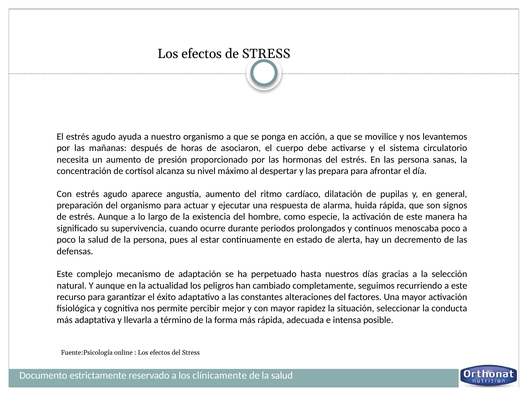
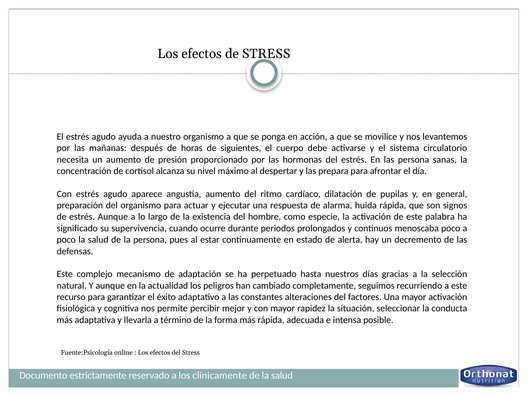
asociaron: asociaron -> siguientes (241, 148)
manera: manera -> palabra (440, 217)
